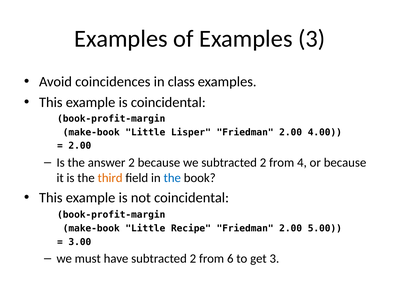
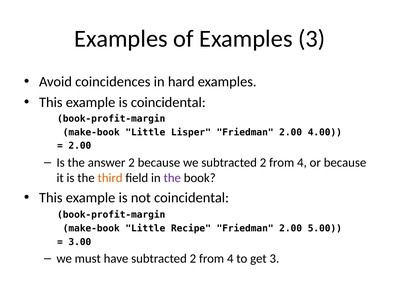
class: class -> hard (181, 82)
the colour: blue -> purple (172, 178)
6: 6 -> 4 (230, 259)
